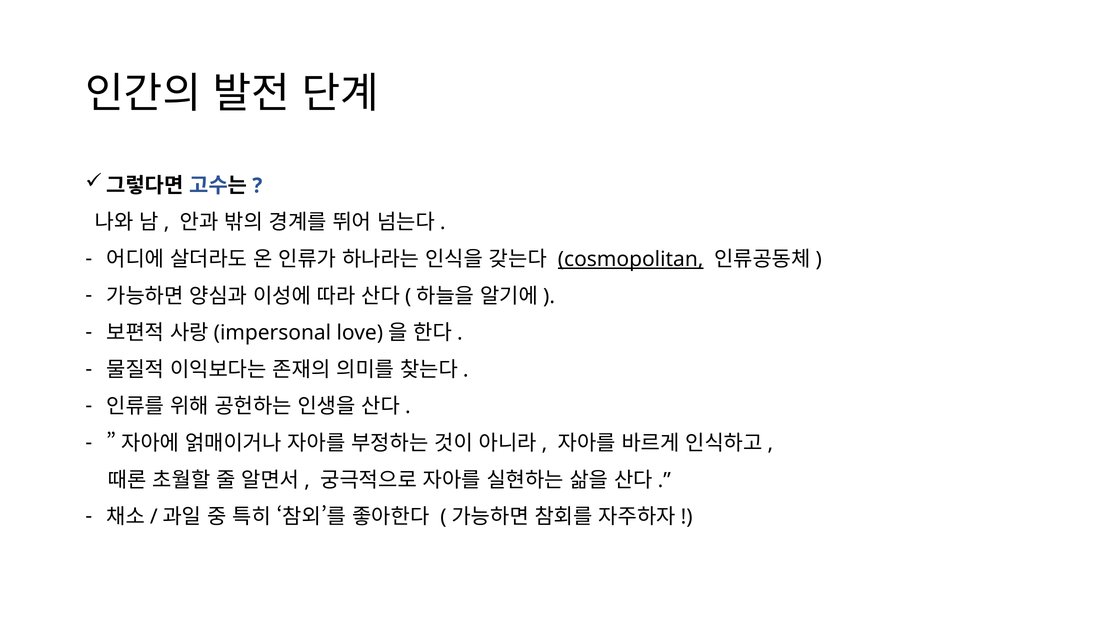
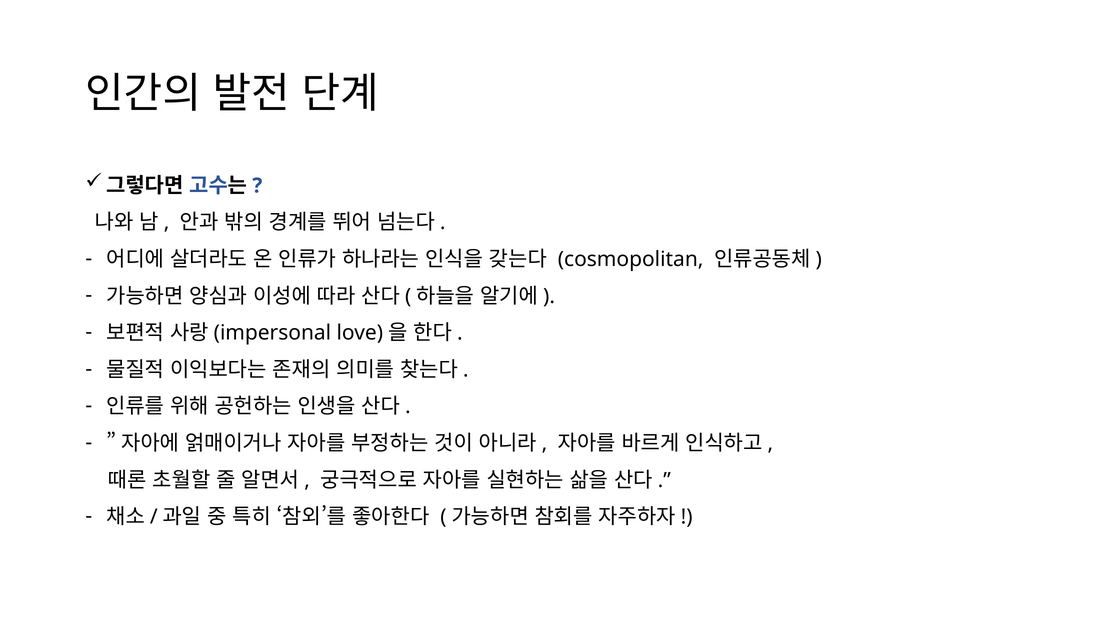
cosmopolitan underline: present -> none (631, 259)
